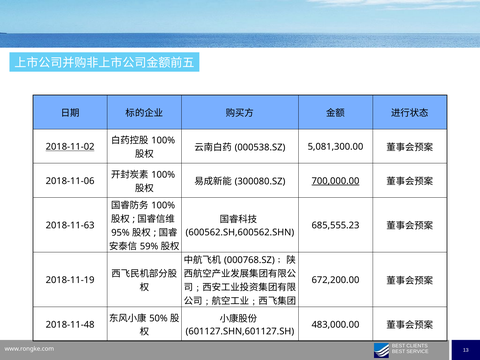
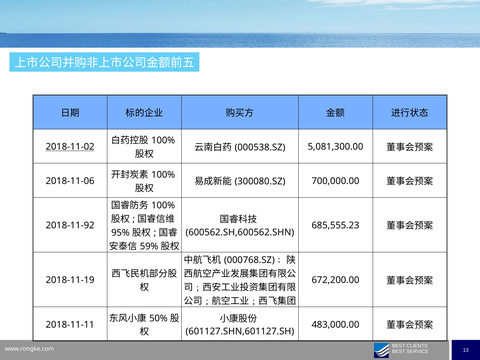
700,000.00 underline: present -> none (335, 181)
2018-11-63: 2018-11-63 -> 2018-11-92 (70, 225)
2018-11-48: 2018-11-48 -> 2018-11-11 (70, 325)
